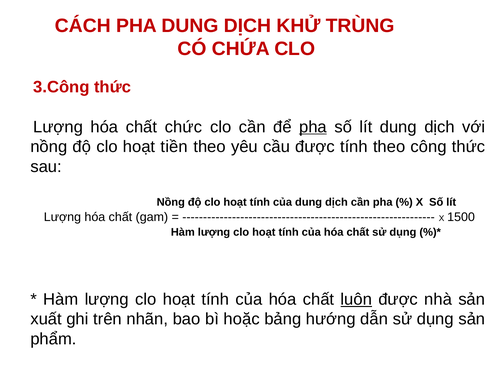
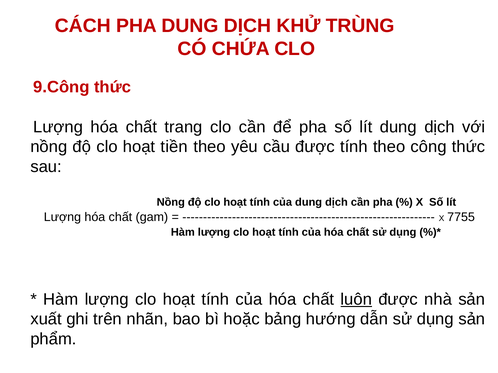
3.Công: 3.Công -> 9.Công (61, 87)
chức: chức -> trang (184, 127)
pha underline: present -> none (313, 127)
1500: 1500 -> 7755 (461, 217)
